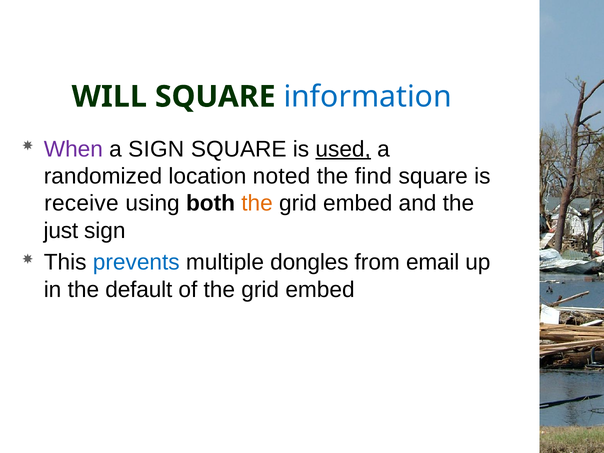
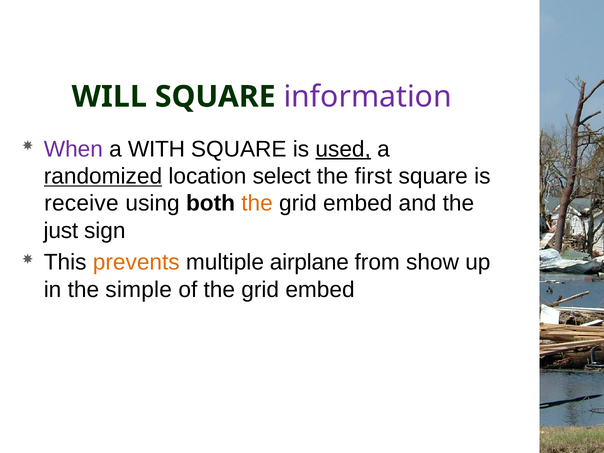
information colour: blue -> purple (368, 97)
a SIGN: SIGN -> WITH (156, 149)
randomized underline: none -> present (103, 176)
noted: noted -> select (282, 176)
find: find -> first (373, 176)
prevents colour: blue -> orange (136, 262)
dongles: dongles -> airplane (309, 262)
email: email -> show (433, 262)
default: default -> simple (139, 290)
